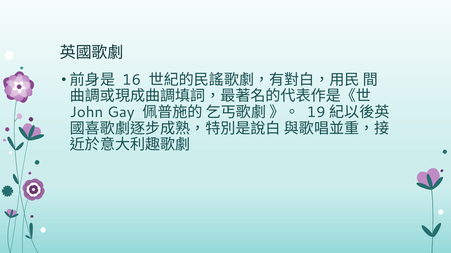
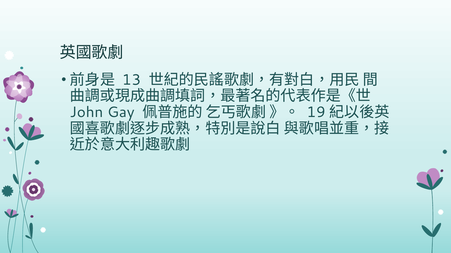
16: 16 -> 13 (132, 80)
